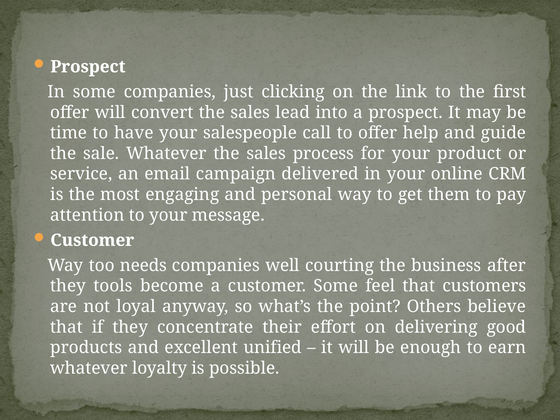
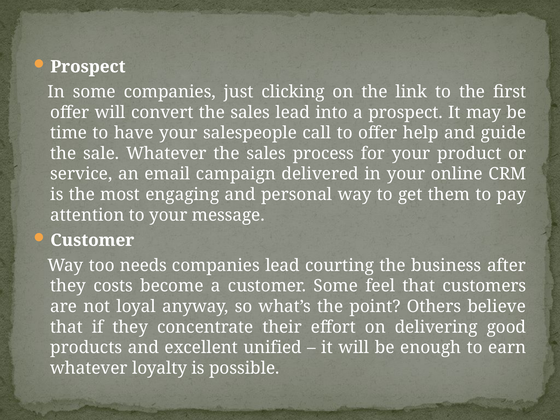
companies well: well -> lead (283, 265)
tools: tools -> costs (113, 286)
